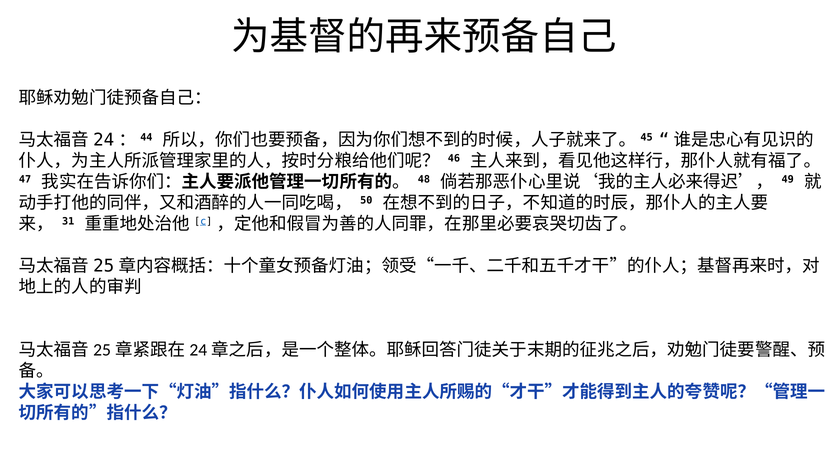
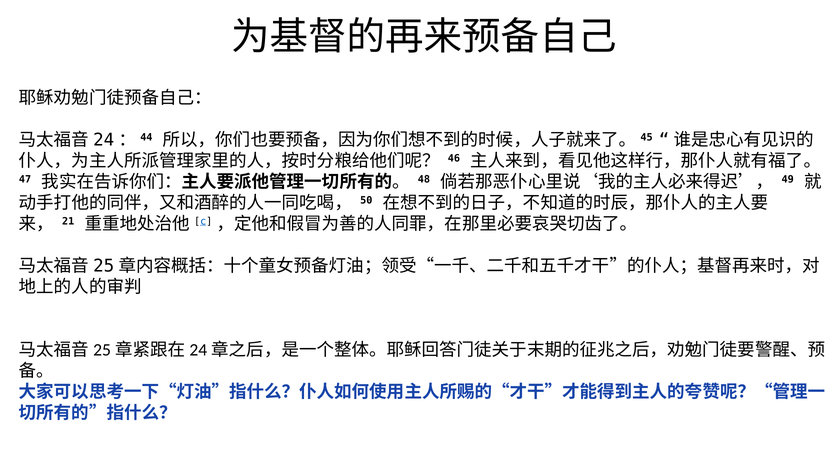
31: 31 -> 21 (68, 221)
